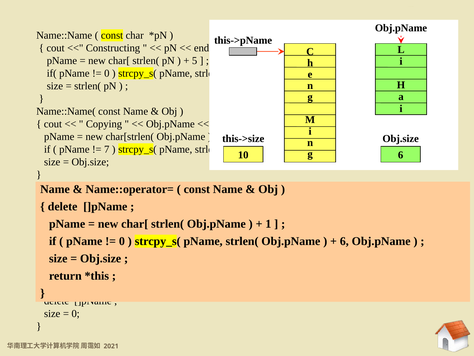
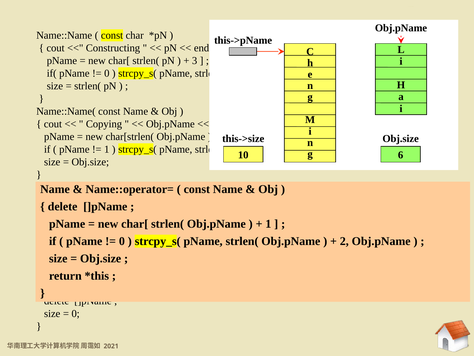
5: 5 -> 3 (195, 61)
7: 7 -> 1 (107, 149)
6: 6 -> 2 (344, 241)
